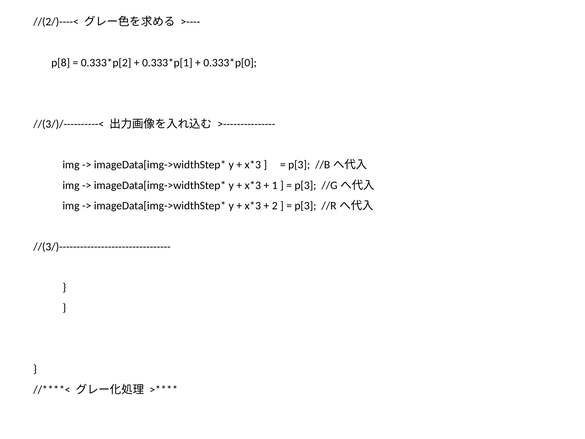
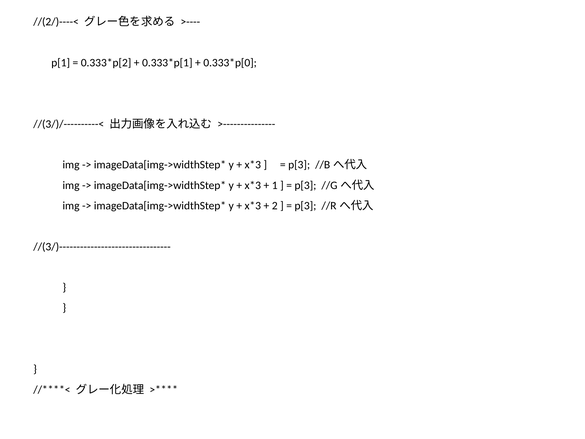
p[8: p[8 -> p[1 (61, 63)
